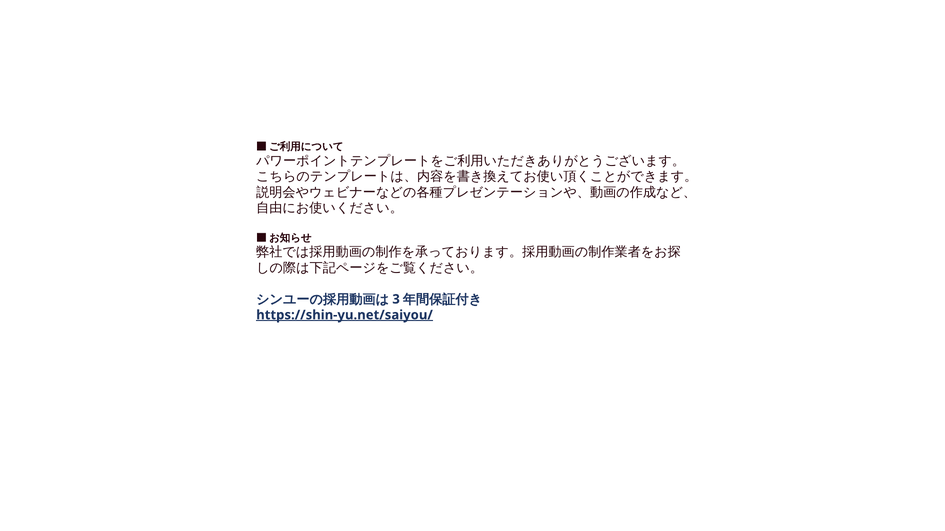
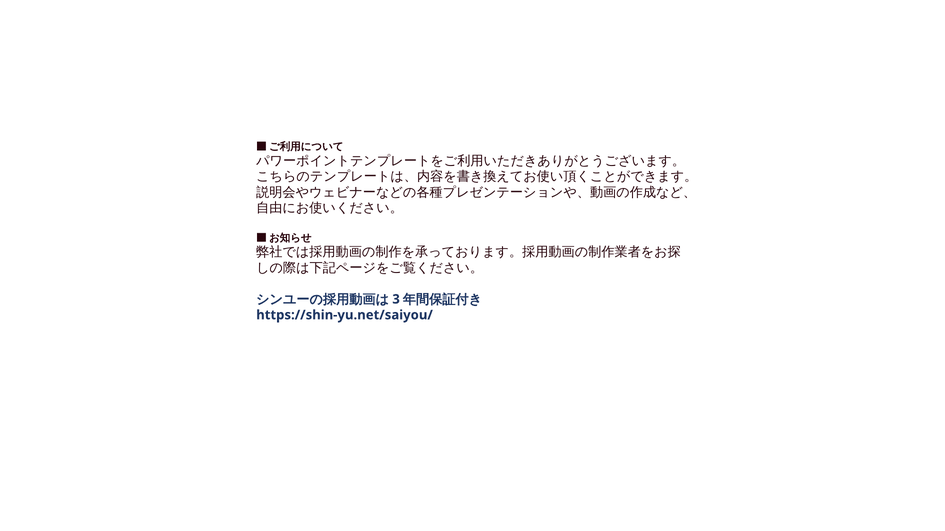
https://shin-yu.net/saiyou/ underline: present -> none (345, 315)
